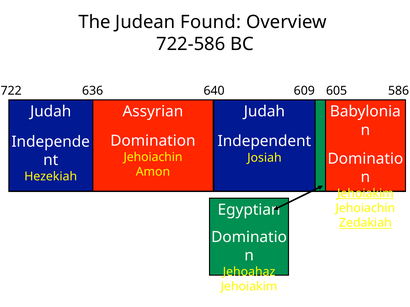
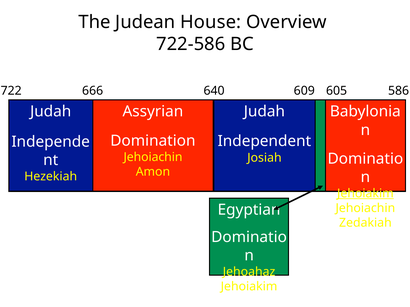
Found: Found -> House (211, 22)
636: 636 -> 666 (93, 91)
Zedakiah underline: present -> none (365, 223)
